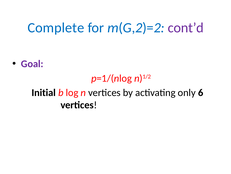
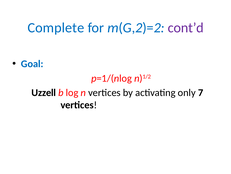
Goal colour: purple -> blue (32, 64)
Initial: Initial -> Uzzell (44, 92)
6: 6 -> 7 (201, 92)
